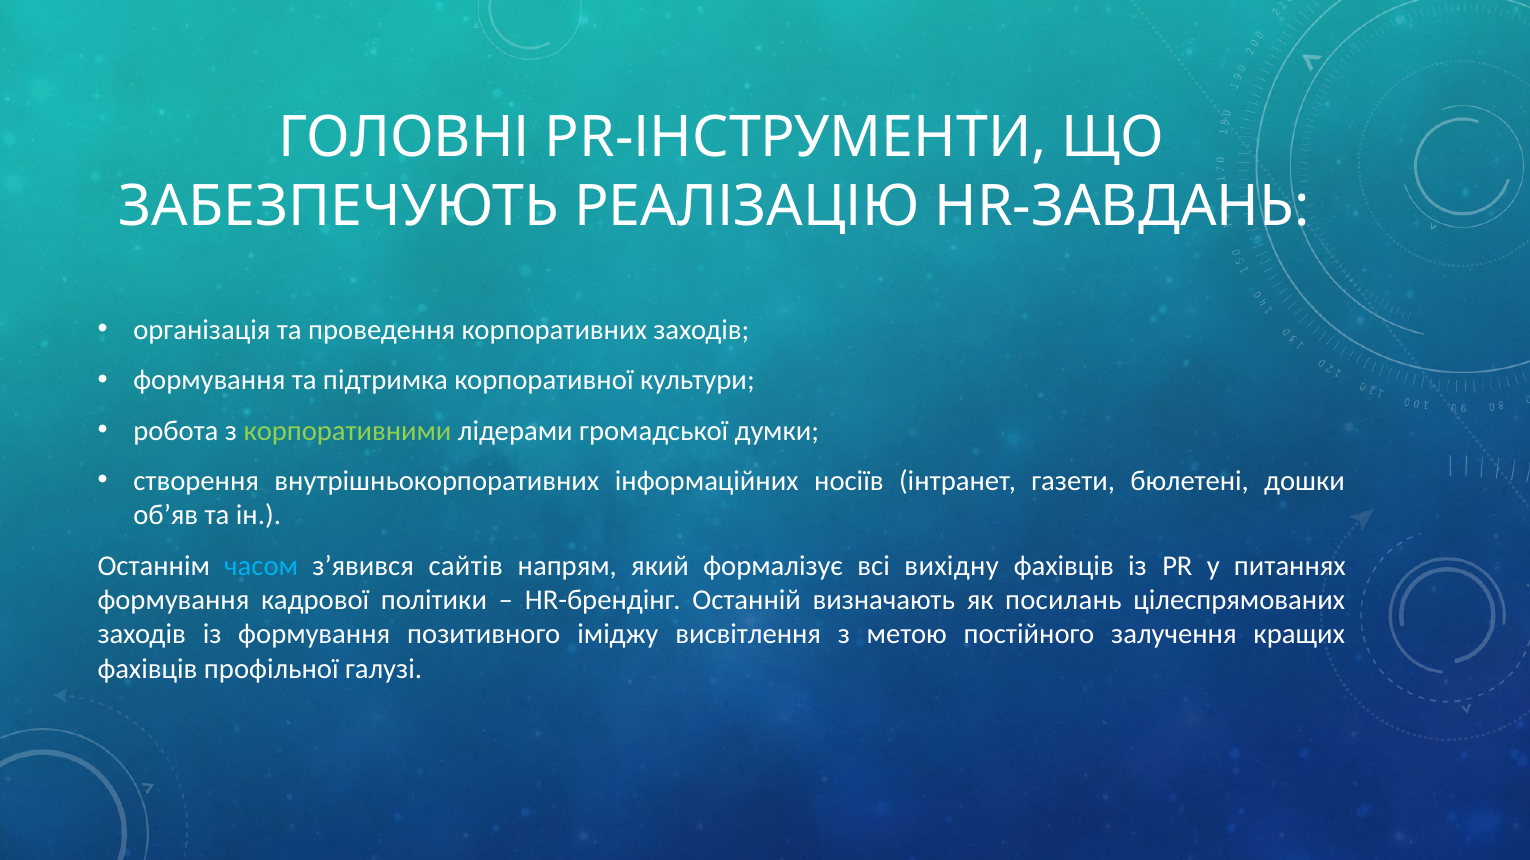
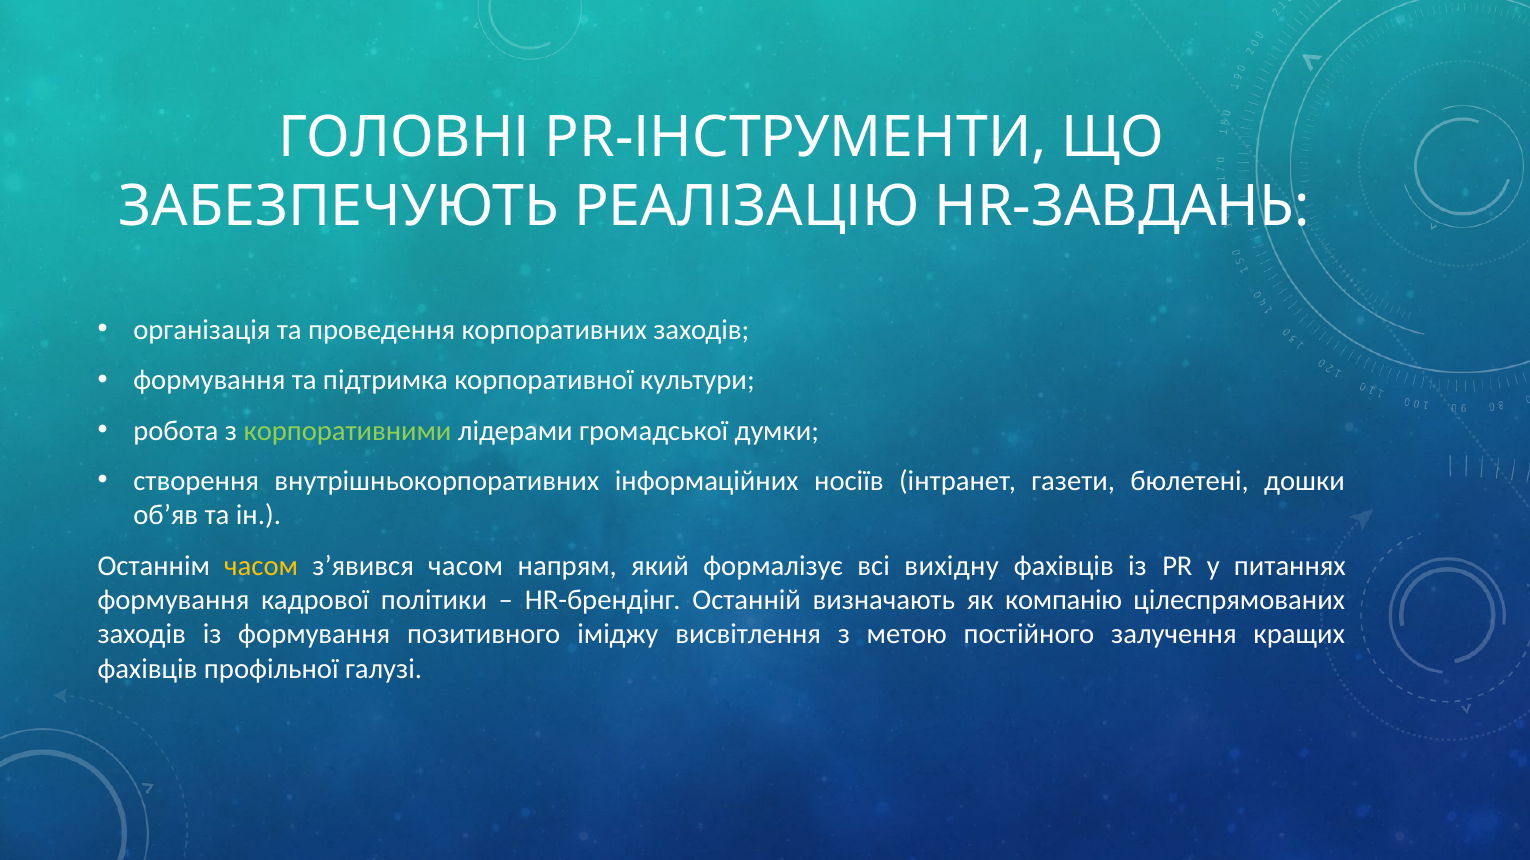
часом colour: light blue -> yellow (261, 566)
з’явився сайтів: сайтів -> часом (466, 566)
посилань: посилань -> компанію (1064, 600)
